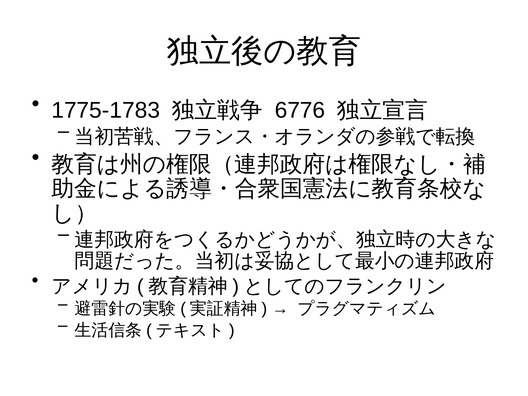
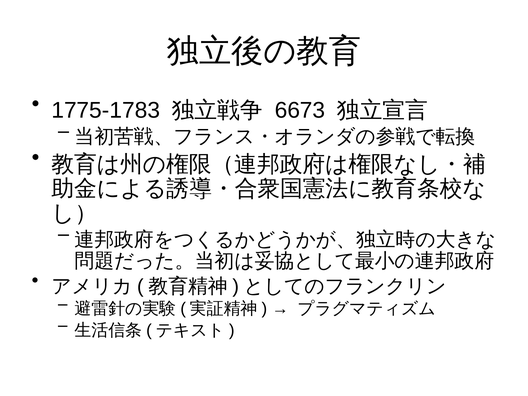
6776: 6776 -> 6673 (300, 110)
